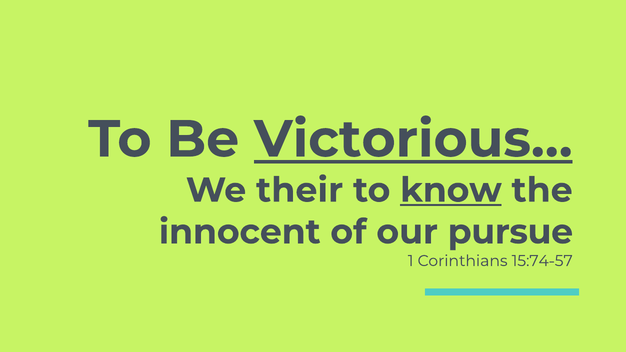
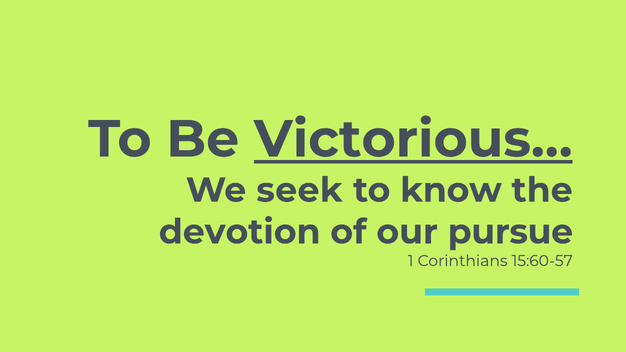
their: their -> seek (299, 190)
know underline: present -> none (451, 190)
innocent: innocent -> devotion (240, 232)
15:74-57: 15:74-57 -> 15:60-57 (542, 261)
